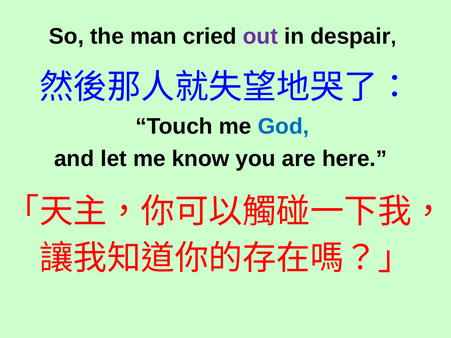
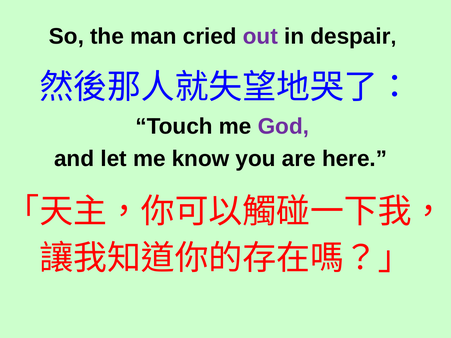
God colour: blue -> purple (283, 127)
